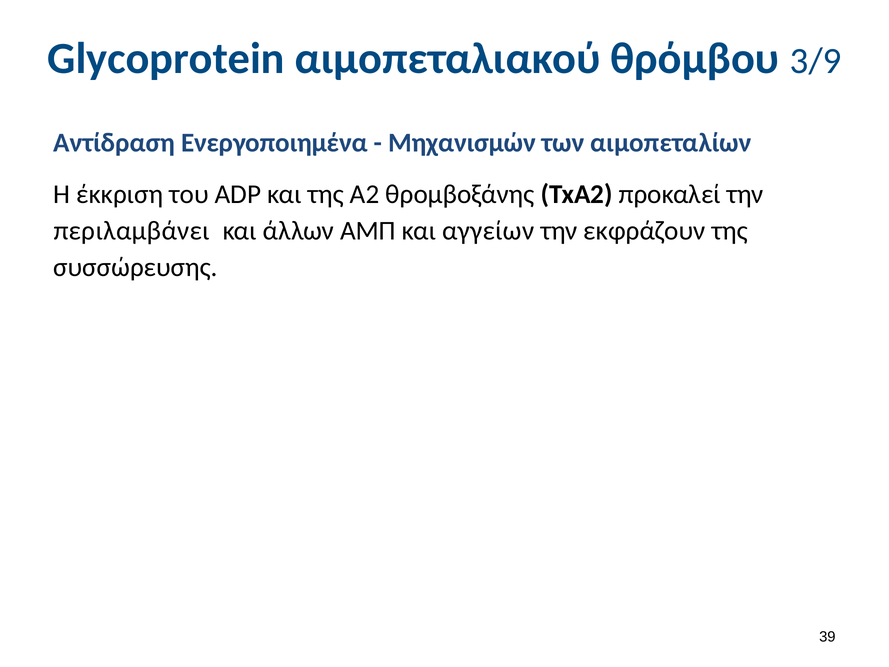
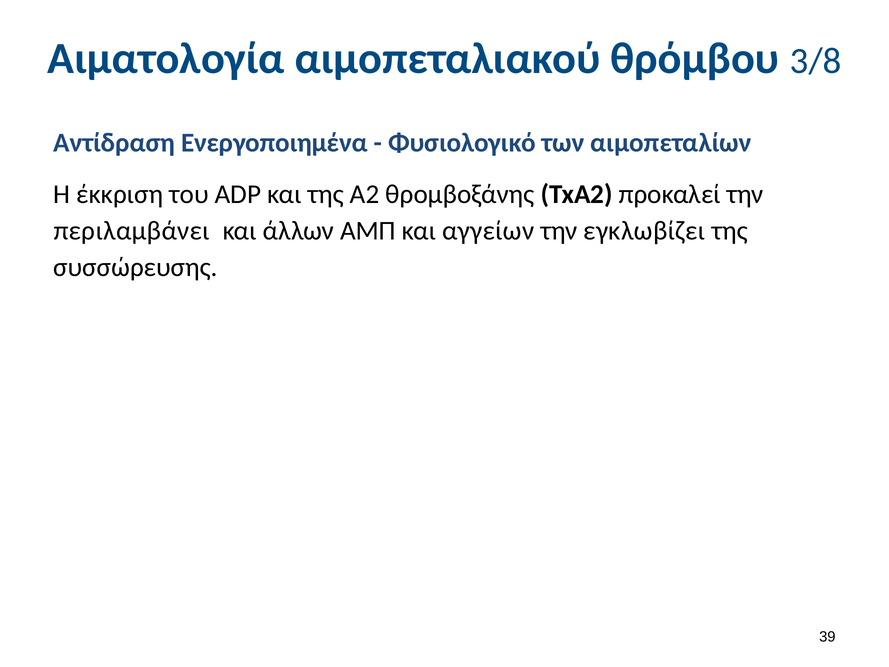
Glycoprotein: Glycoprotein -> Αιματολογία (166, 59)
3/9: 3/9 -> 3/8 (816, 61)
Μηχανισμών: Μηχανισμών -> Φυσιολογικό (462, 143)
εκφράζουν: εκφράζουν -> εγκλωβίζει (644, 231)
